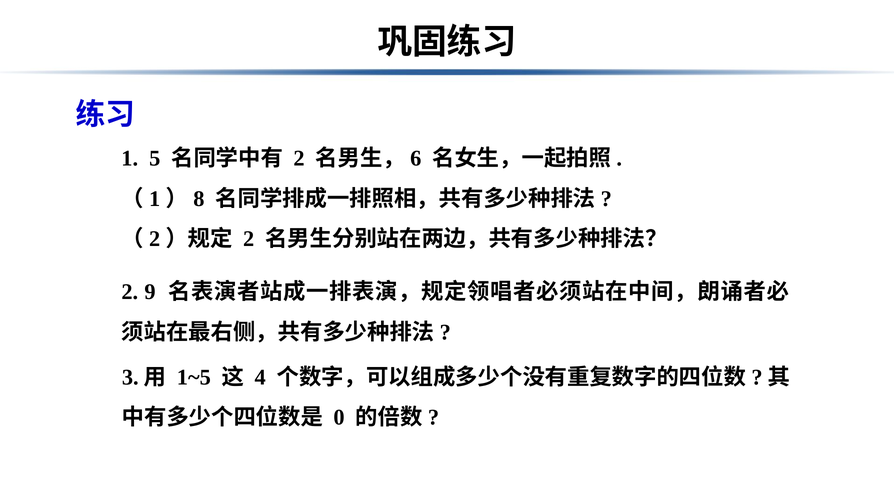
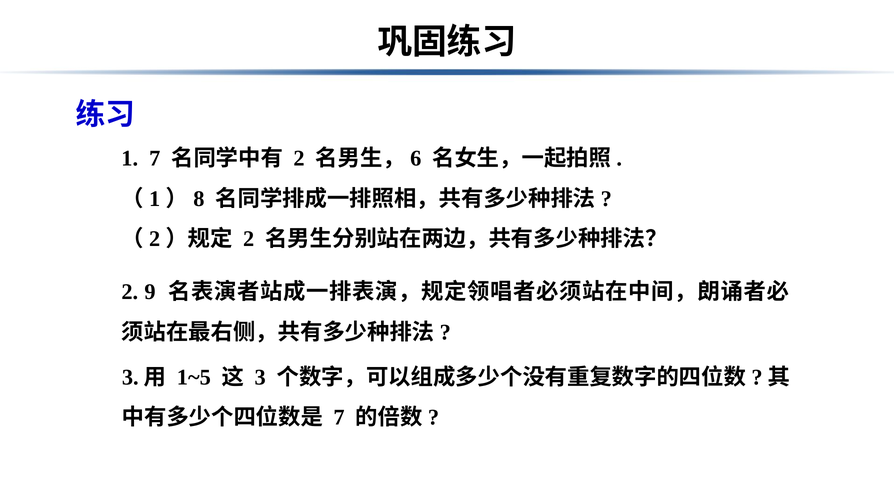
1 5: 5 -> 7 (155, 159)
4: 4 -> 3 (260, 377)
0: 0 -> 7 (339, 417)
